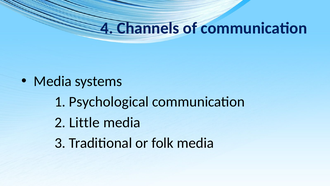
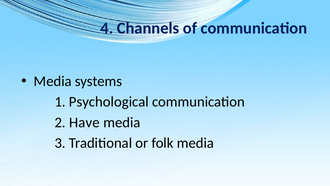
Little: Little -> Have (84, 122)
